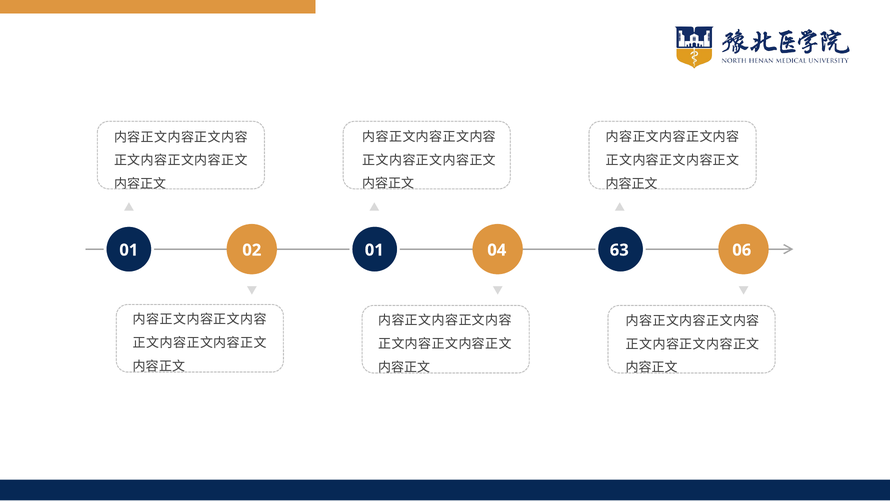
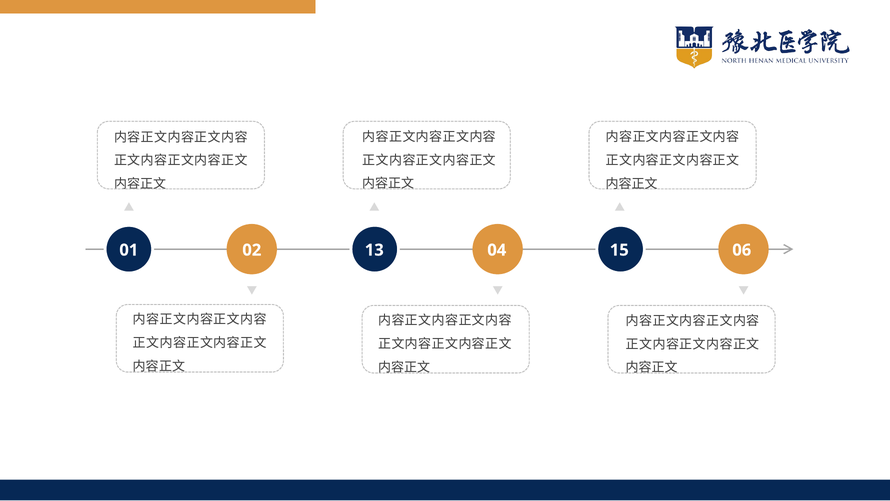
02 01: 01 -> 13 (374, 250)
63: 63 -> 15 (619, 250)
